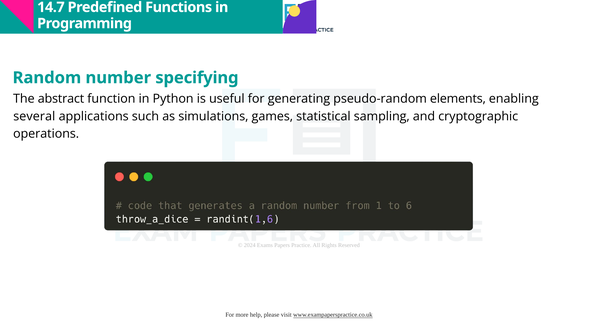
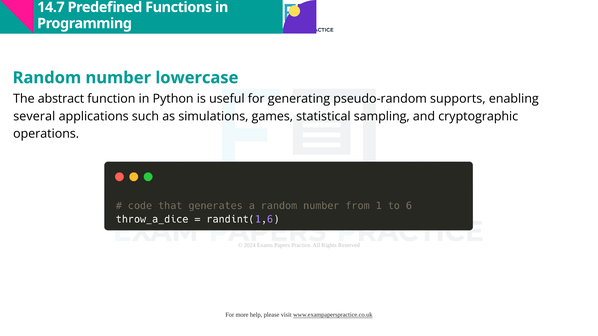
specifying: specifying -> lowercase (197, 78)
elements: elements -> supports (458, 99)
